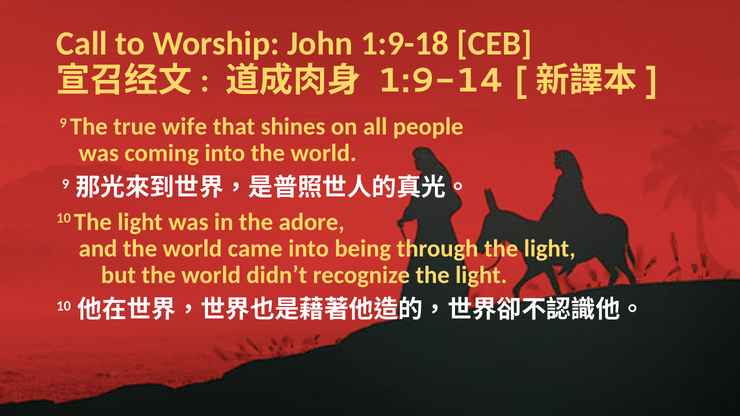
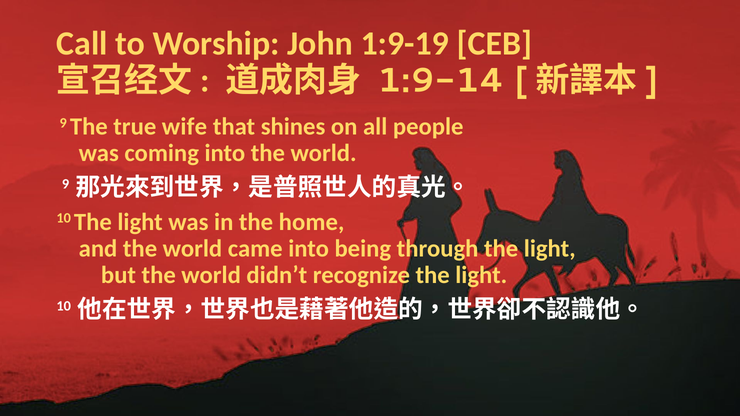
1:9-18: 1:9-18 -> 1:9-19 (405, 44)
adore: adore -> home (312, 222)
